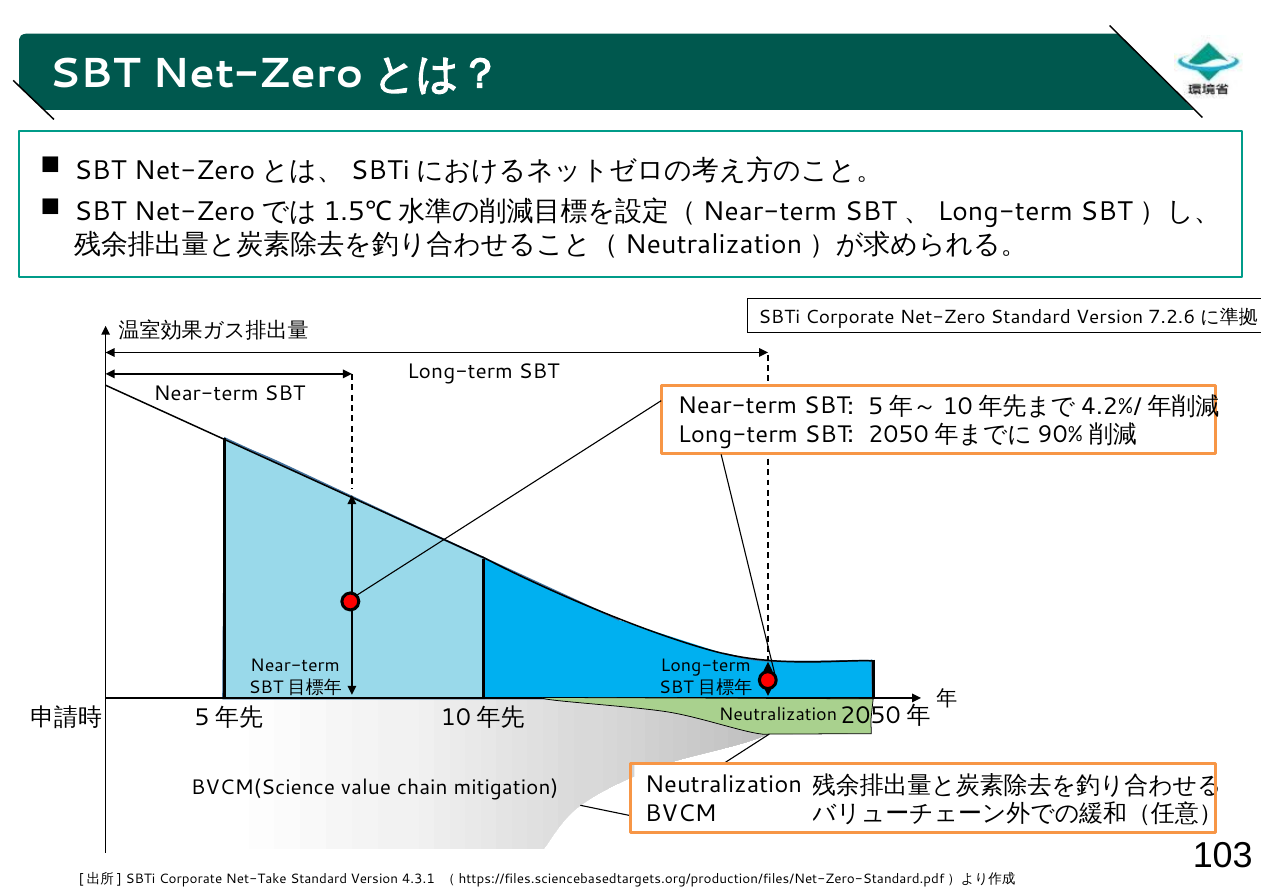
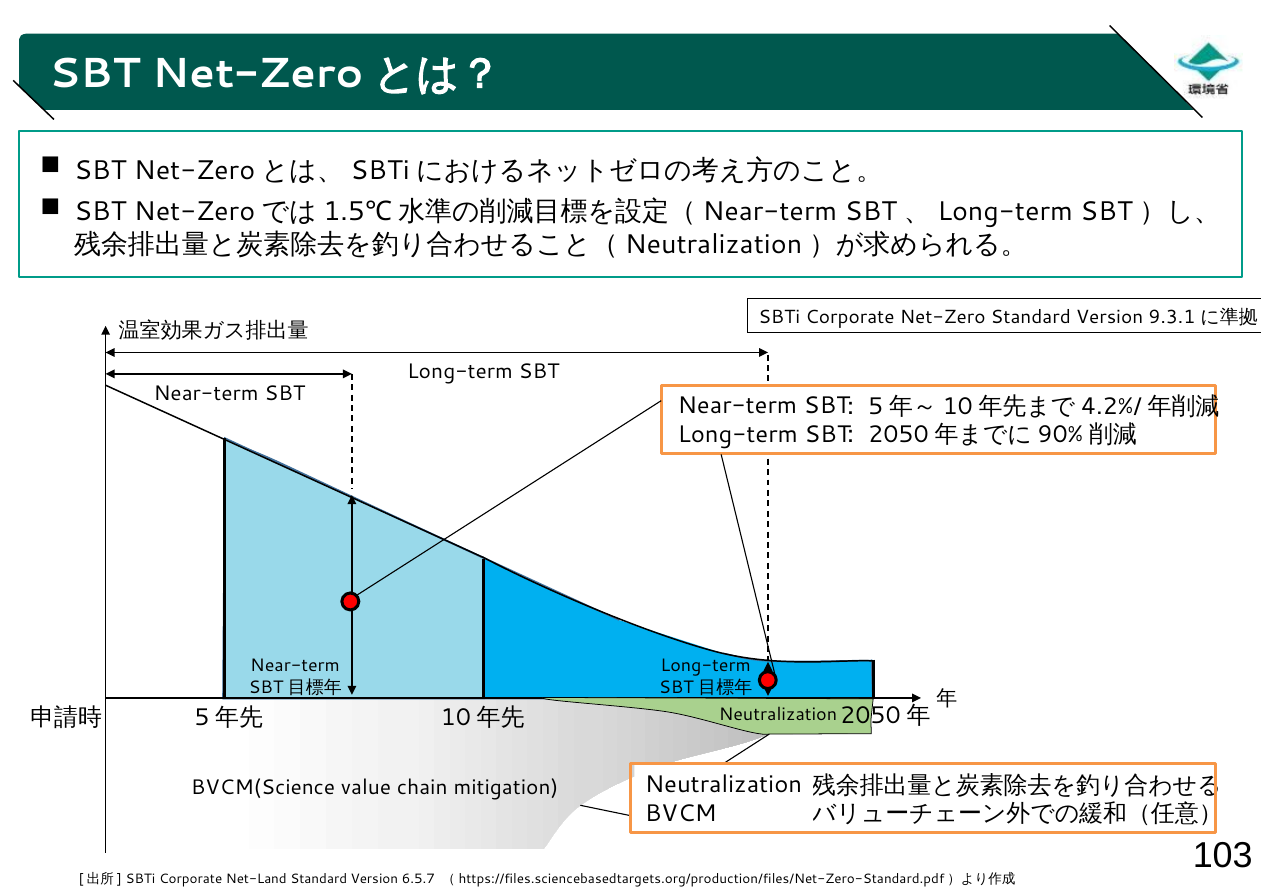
7.2.6: 7.2.6 -> 9.3.1 (1172, 317)
Net-Take: Net-Take -> Net-Land (256, 879)
4.3.1: 4.3.1 -> 6.5.7 (418, 879)
